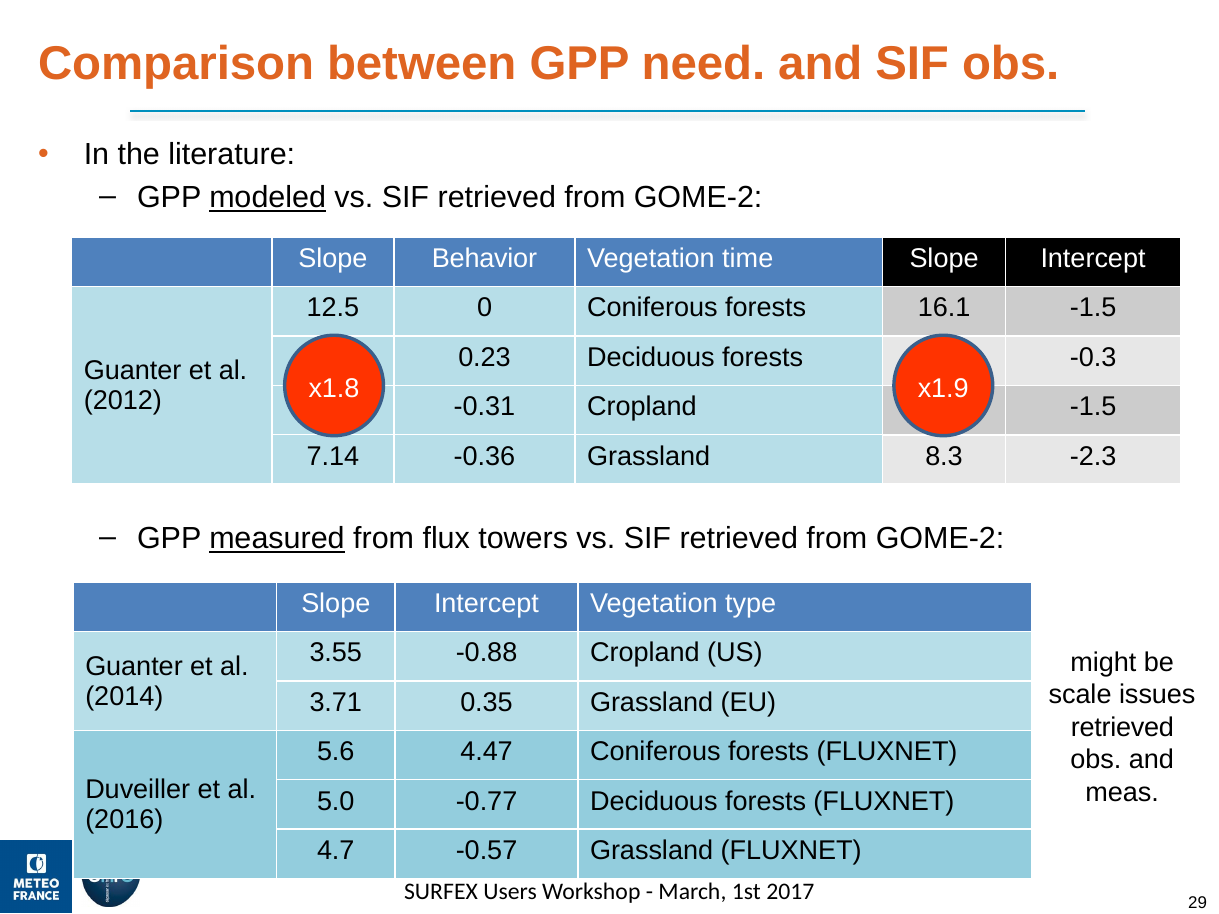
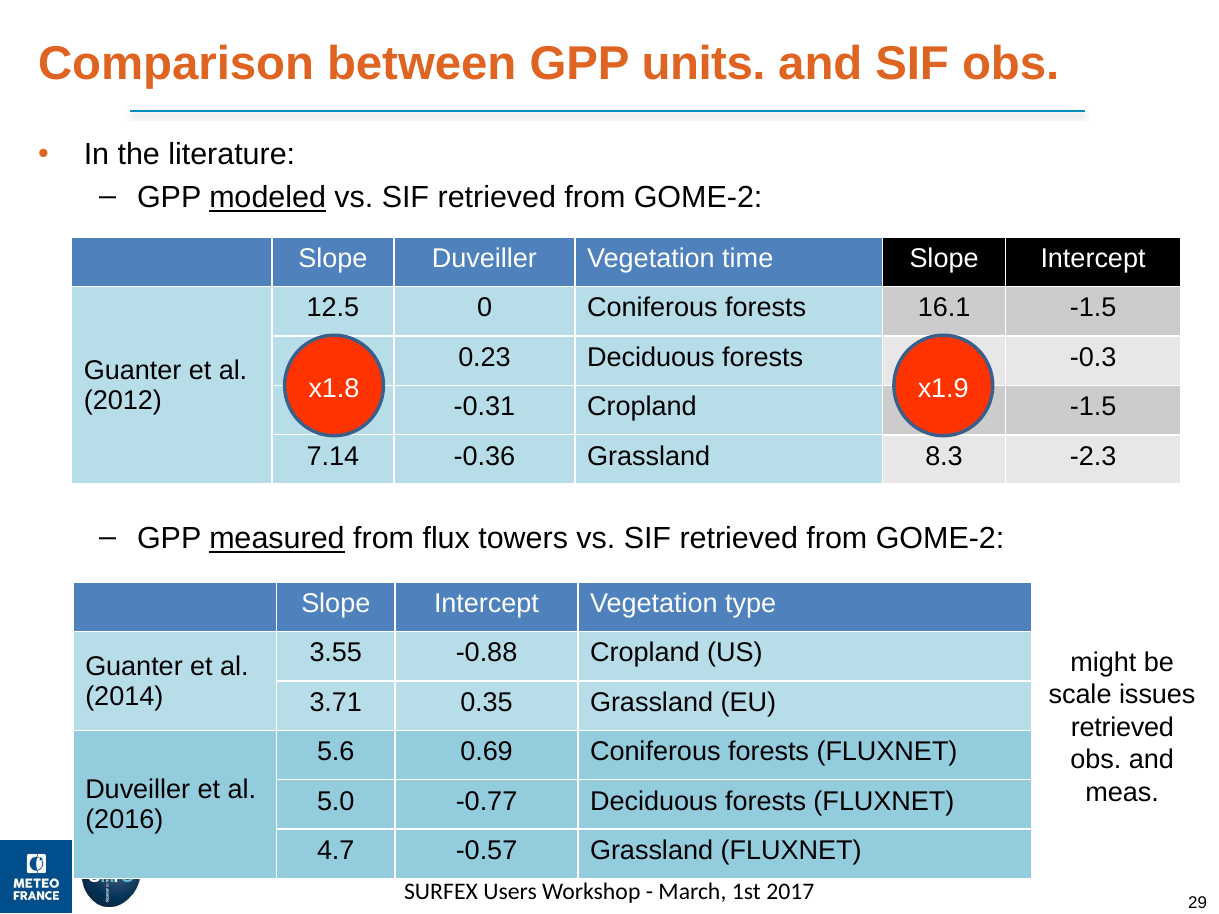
need: need -> units (704, 64)
Slope Behavior: Behavior -> Duveiller (484, 259)
4.47: 4.47 -> 0.69 (487, 752)
